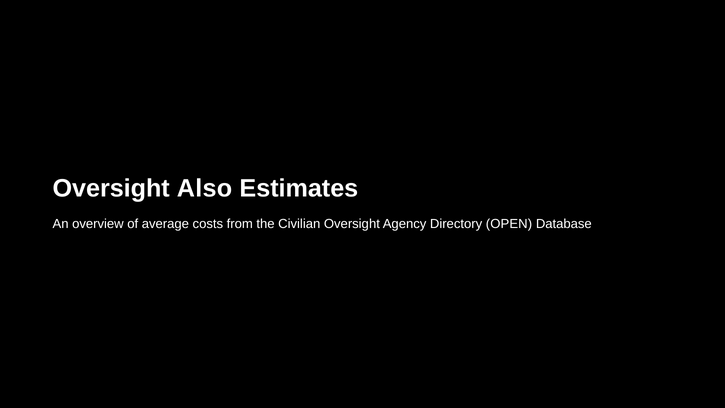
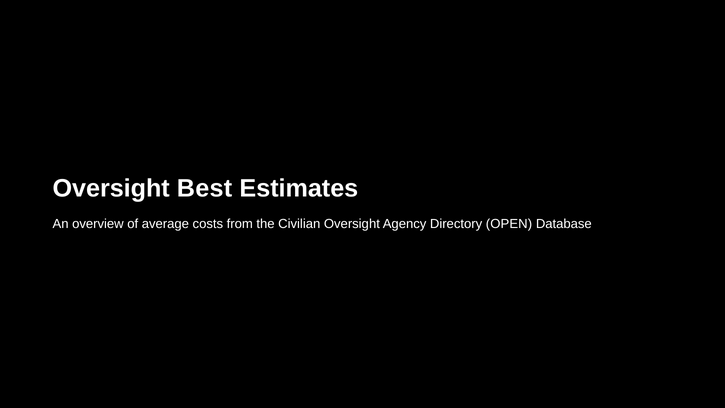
Also: Also -> Best (204, 188)
